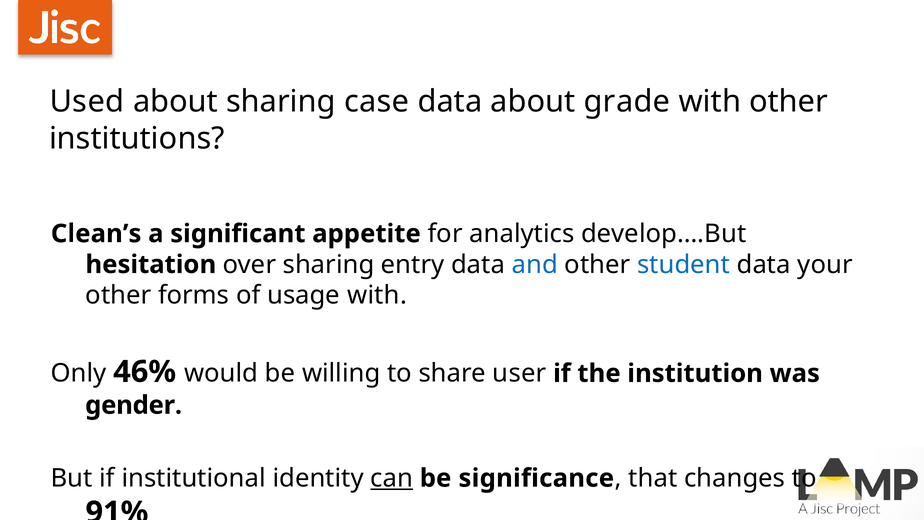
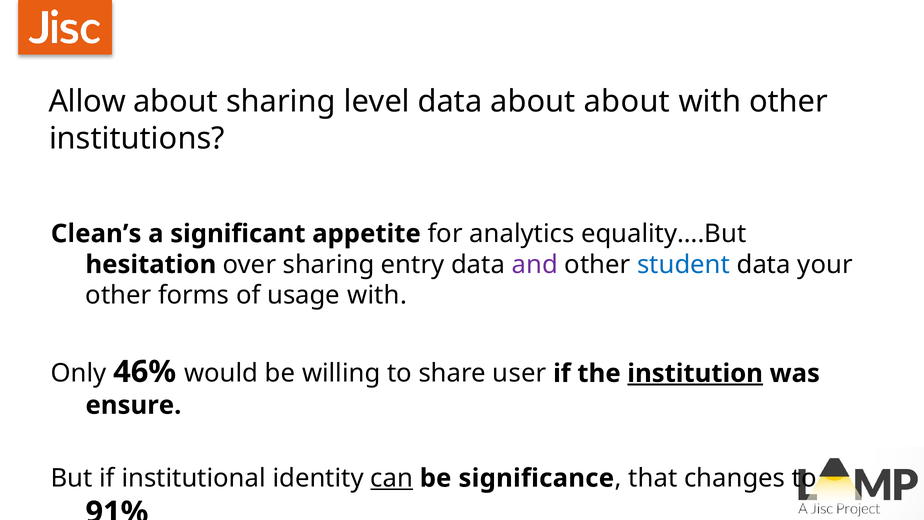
Used: Used -> Allow (87, 101)
case: case -> level (377, 101)
about grade: grade -> about (627, 101)
develop….But: develop….But -> equality….But (664, 234)
and colour: blue -> purple (535, 264)
institution underline: none -> present (695, 373)
gender: gender -> ensure (133, 405)
